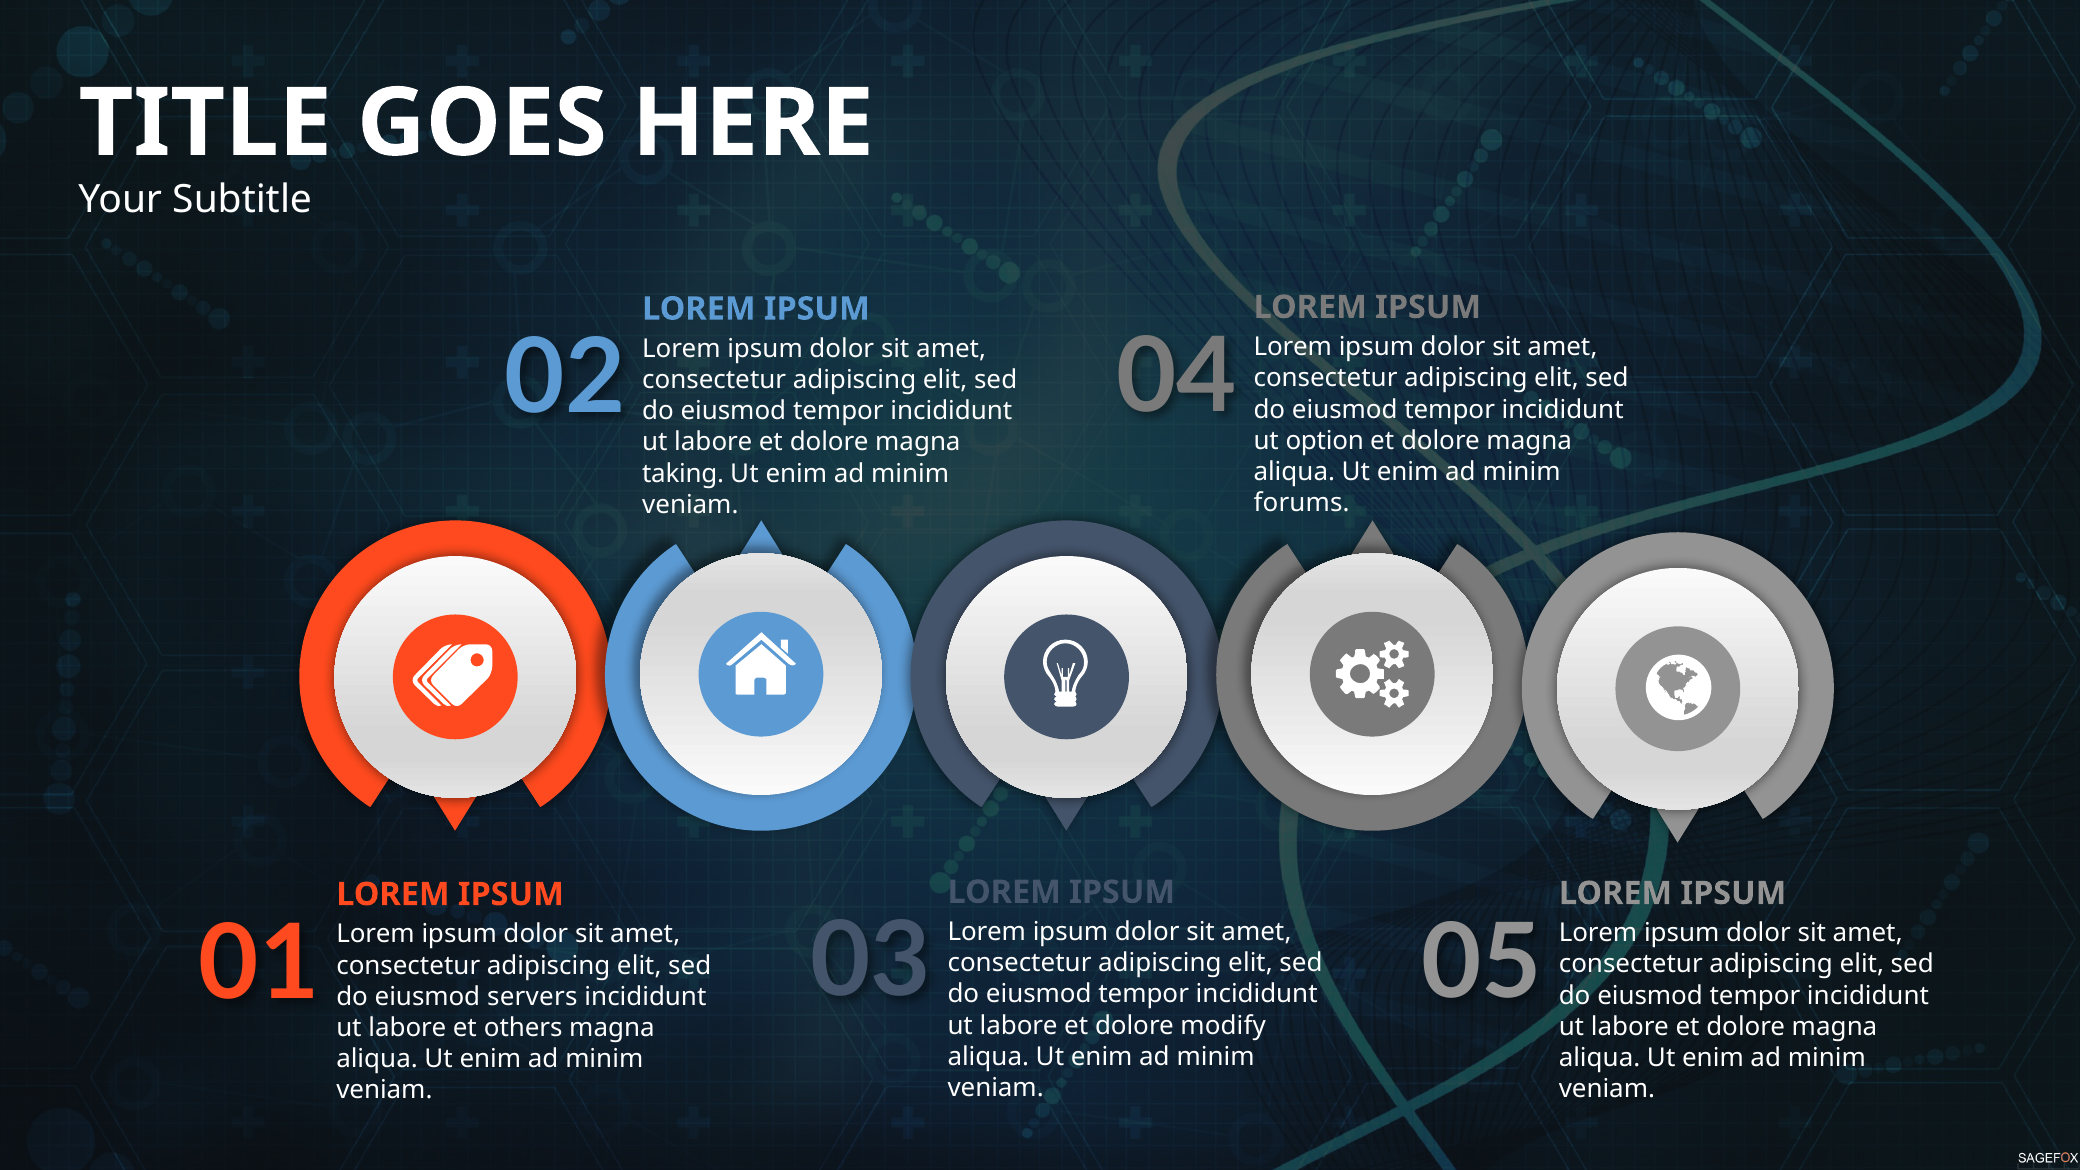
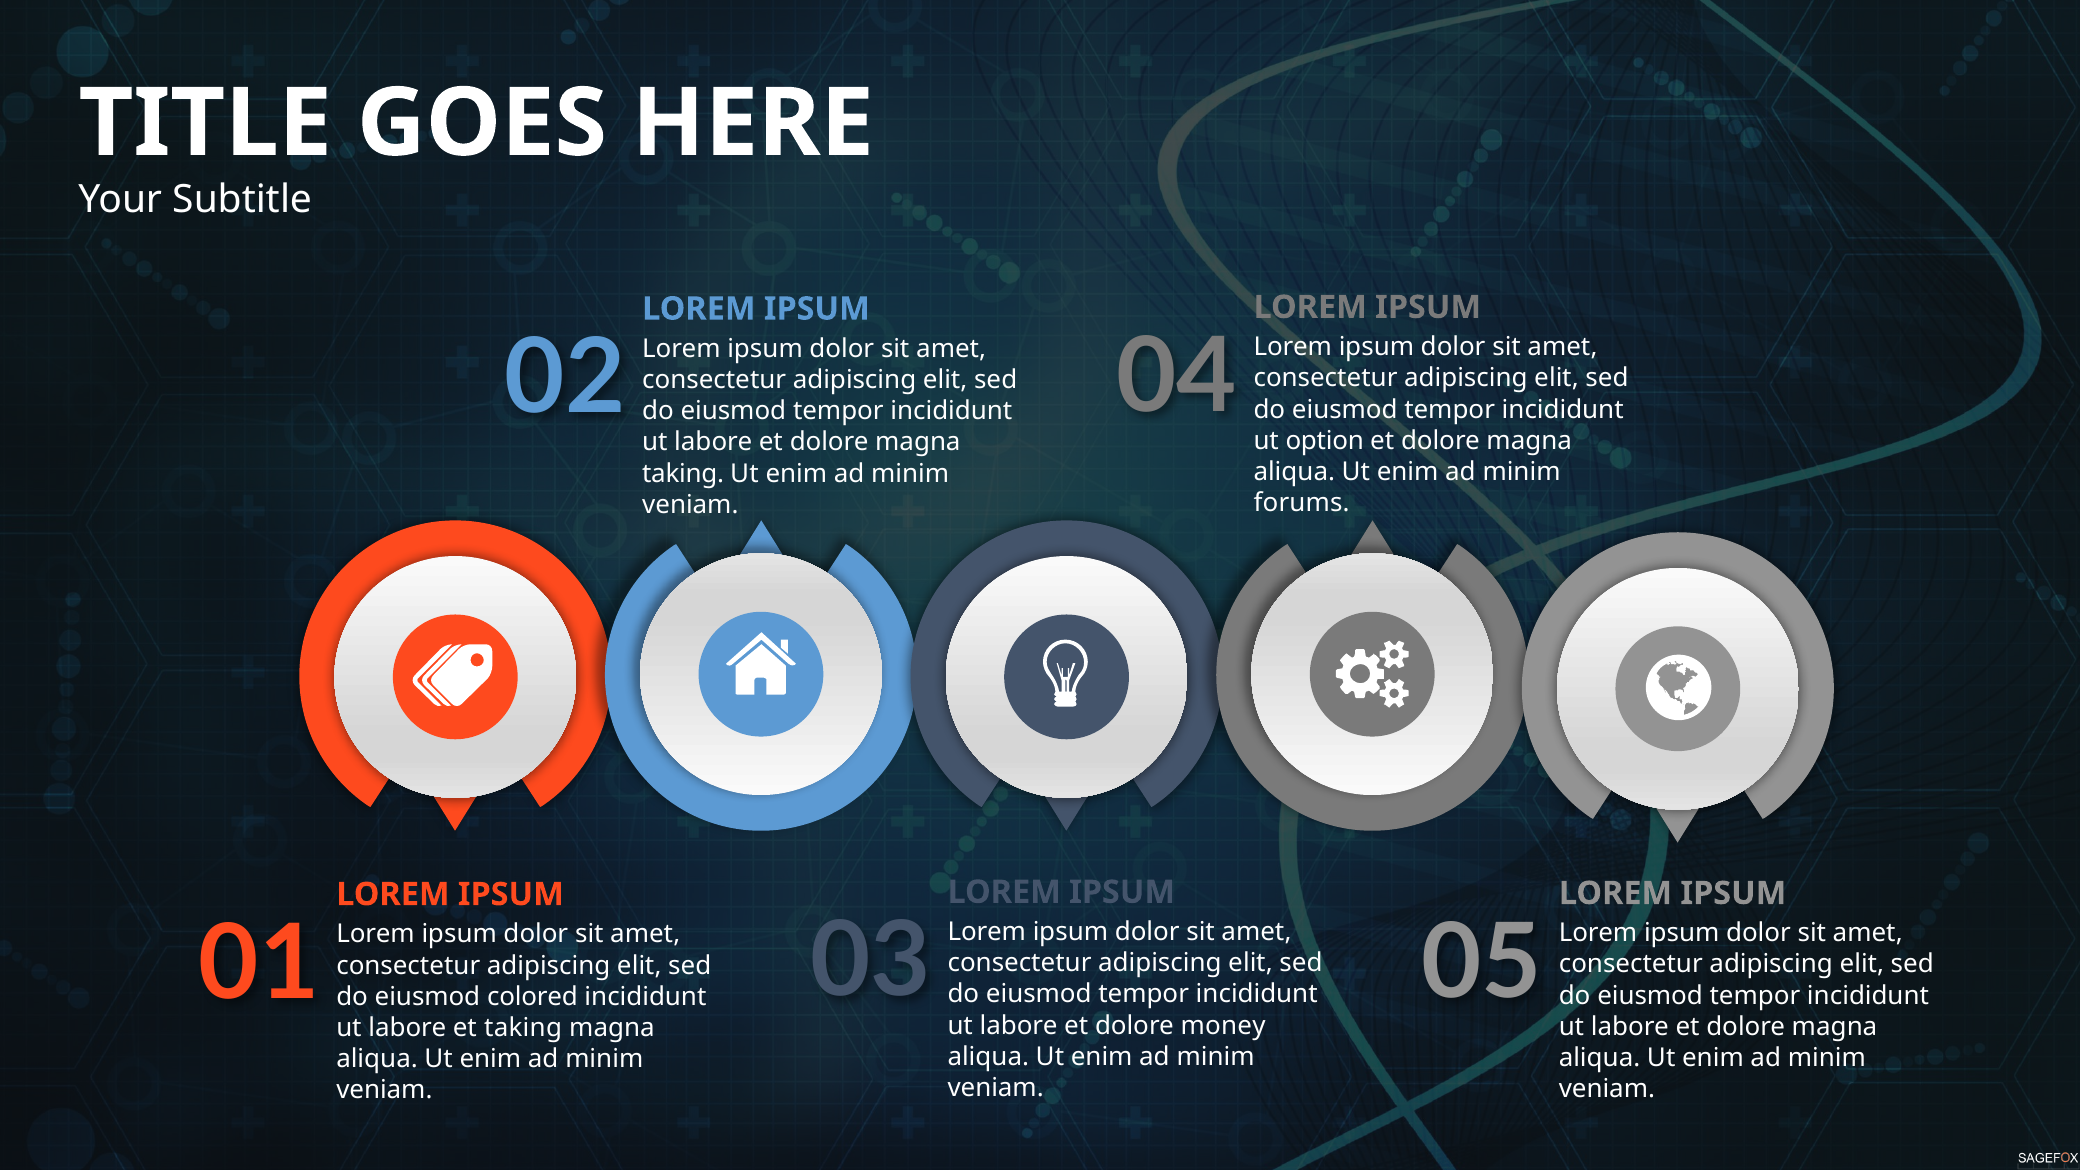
servers: servers -> colored (533, 997)
modify: modify -> money (1223, 1026)
et others: others -> taking (523, 1028)
